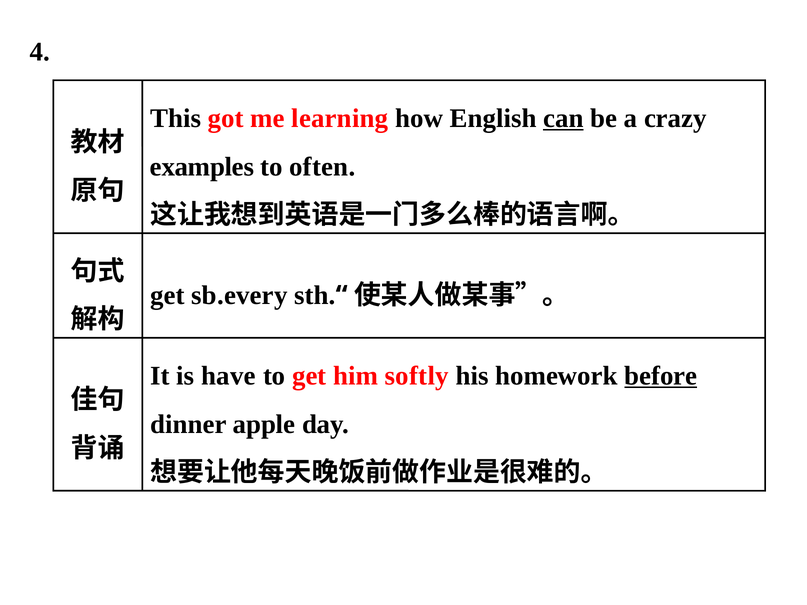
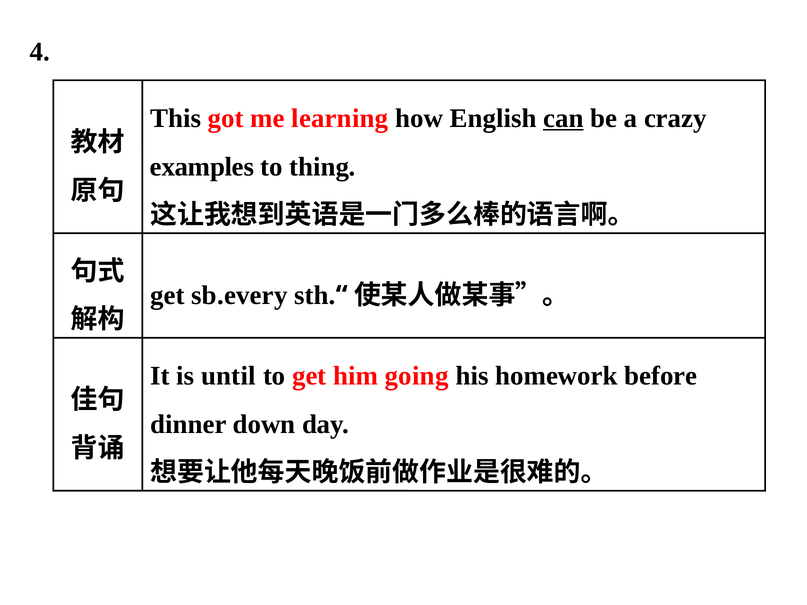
often: often -> thing (322, 167)
have: have -> until (228, 376)
softly: softly -> going (417, 376)
before underline: present -> none (661, 376)
apple: apple -> down (264, 424)
